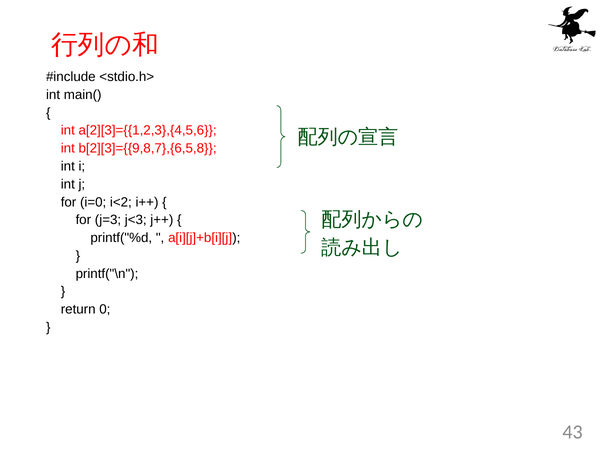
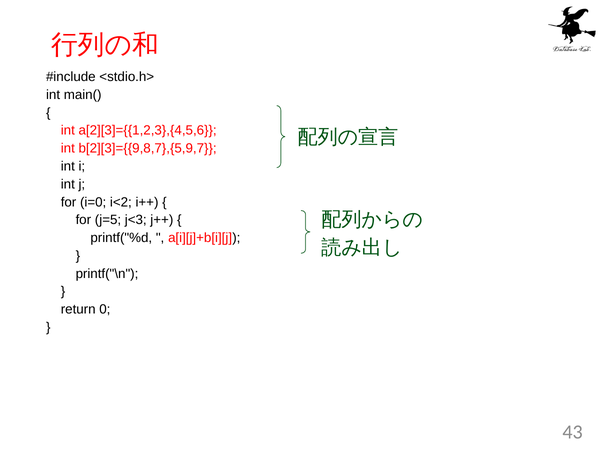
b[2][3]={{9,8,7},{6,5,8: b[2][3]={{9,8,7},{6,5,8 -> b[2][3]={{9,8,7},{5,9,7 (148, 148)
j=3: j=3 -> j=5 (108, 220)
